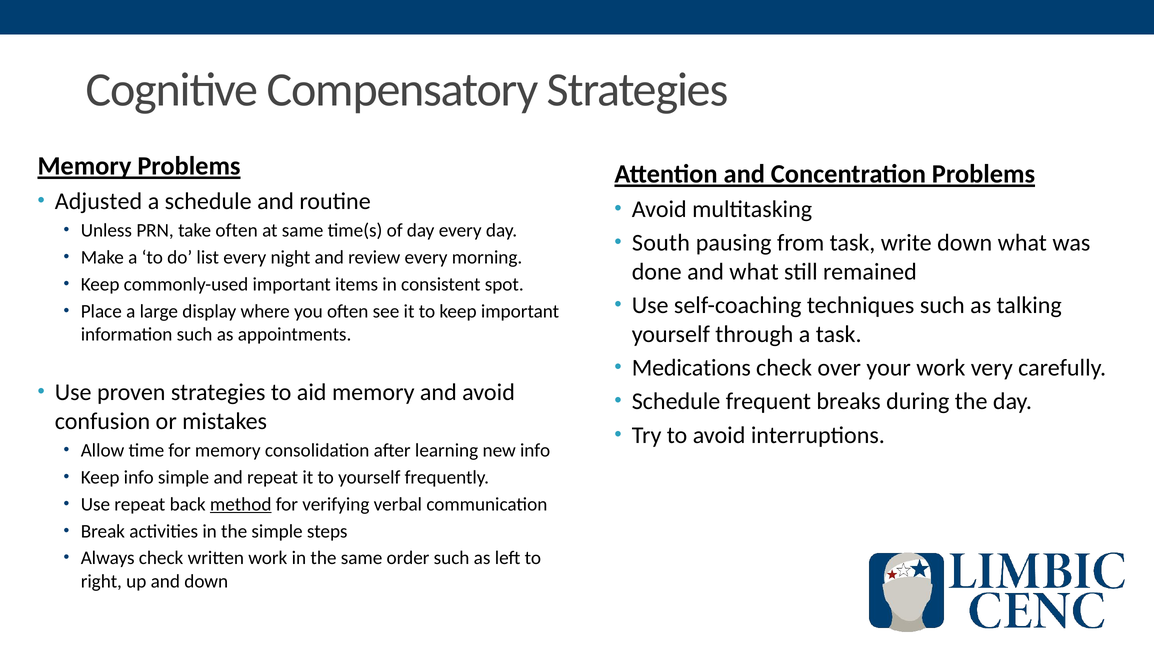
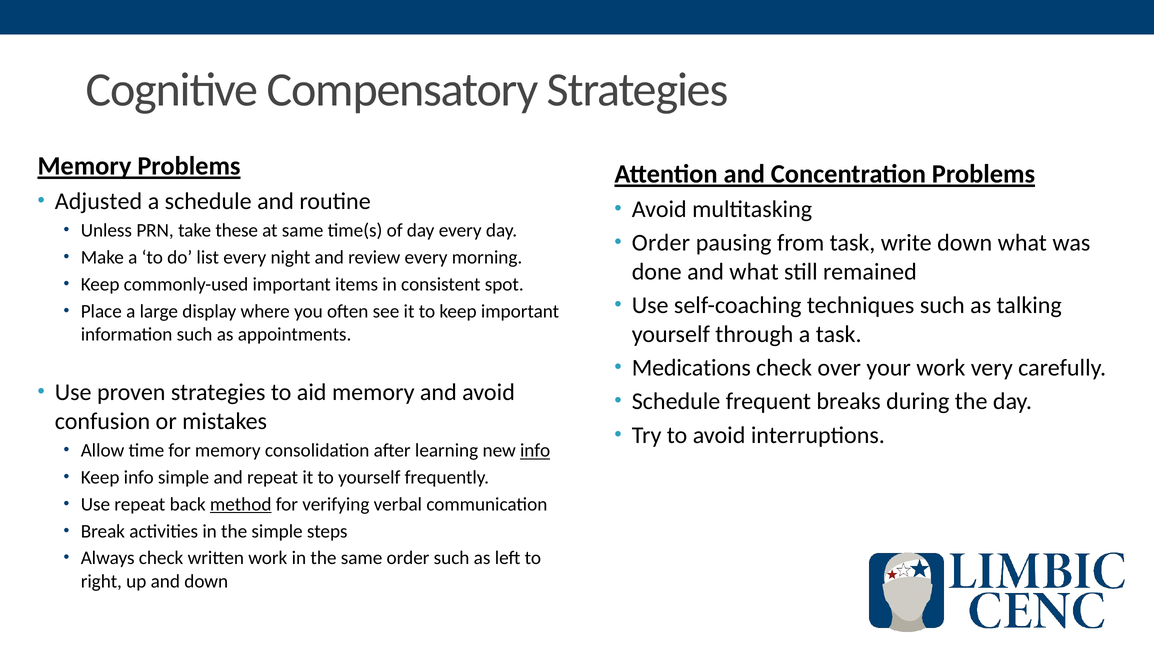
take often: often -> these (237, 231)
South: South -> Order (661, 243)
info underline: none -> present (535, 451)
